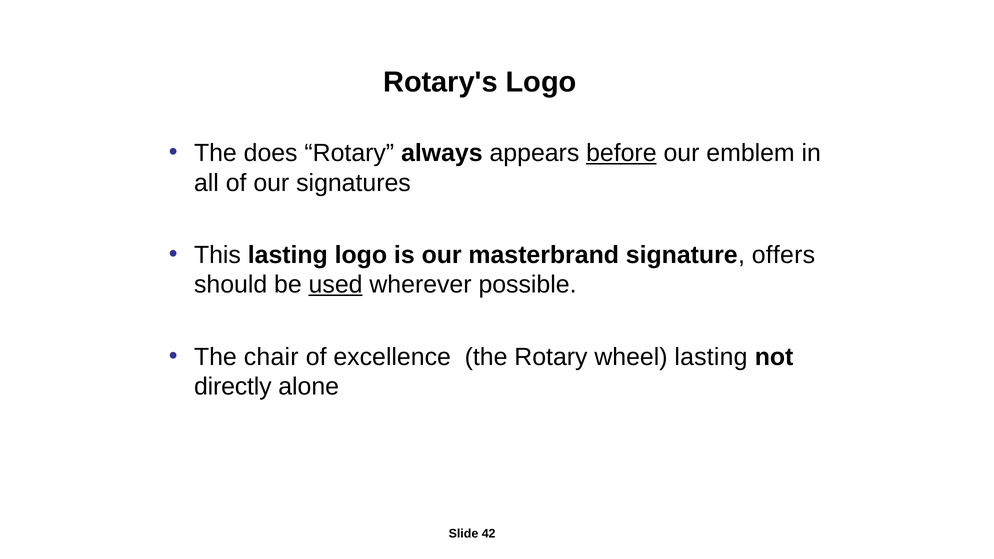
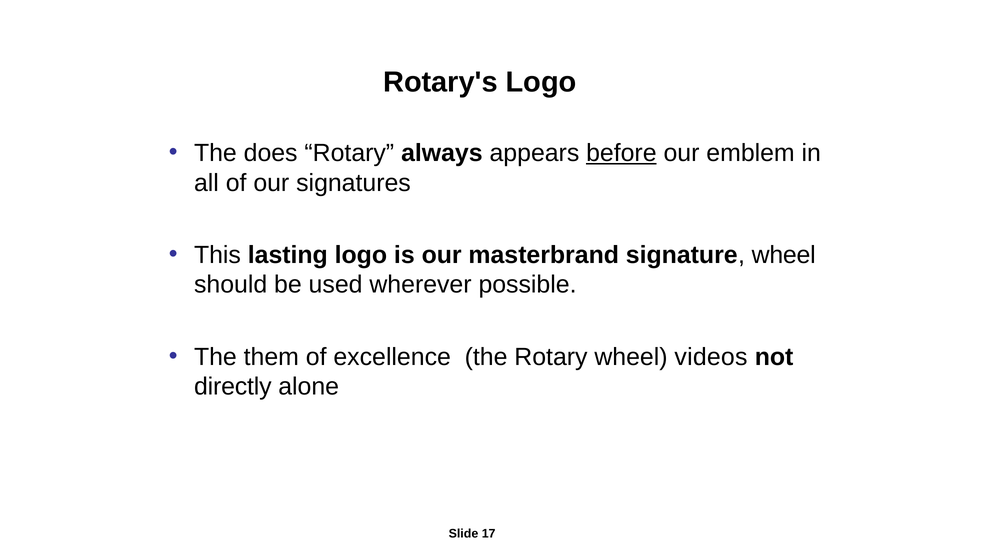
signature offers: offers -> wheel (784, 255)
used underline: present -> none (336, 285)
chair: chair -> them (271, 357)
wheel lasting: lasting -> videos (711, 357)
42: 42 -> 17 (489, 534)
